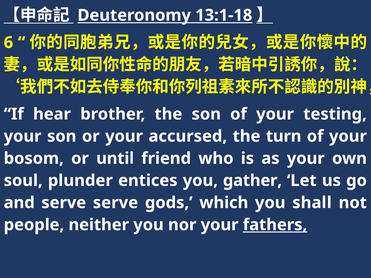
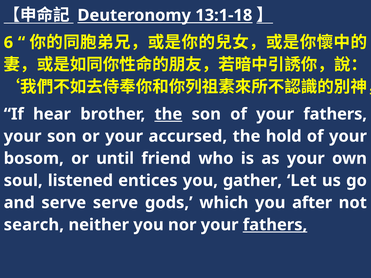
the underline: none -> present (168, 114)
of your testing: testing -> fathers (335, 114)
turn: turn -> hold (284, 136)
plunder: plunder -> listened (80, 181)
shall: shall -> after (312, 203)
people: people -> search (34, 225)
